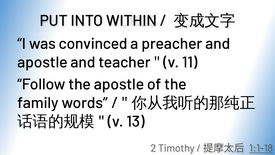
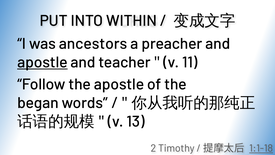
convinced: convinced -> ancestors (93, 44)
apostle underline: none -> present (42, 62)
family: family -> began (38, 103)
